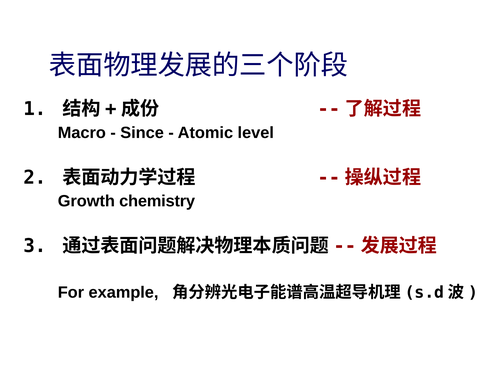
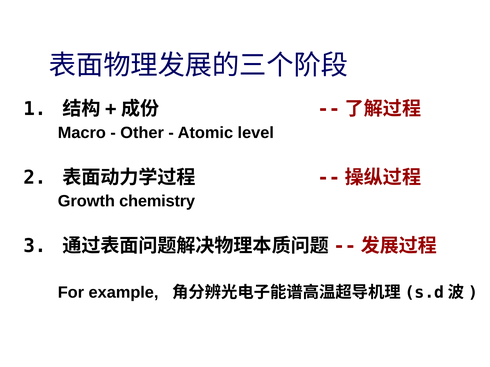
Since: Since -> Other (142, 133)
